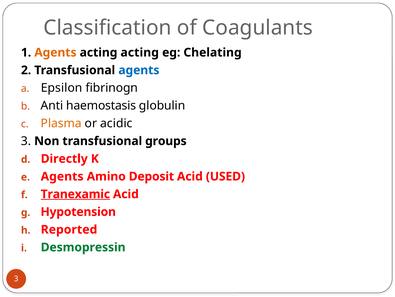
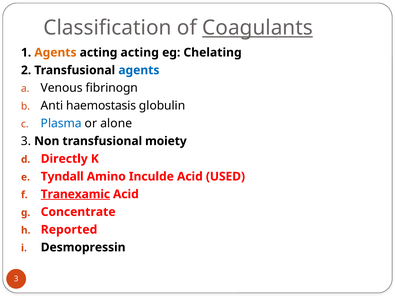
Coagulants underline: none -> present (258, 28)
Epsilon: Epsilon -> Venous (62, 88)
Plasma colour: orange -> blue (61, 123)
acidic: acidic -> alone (116, 123)
groups: groups -> moiety (166, 141)
Agents: Agents -> Tyndall (62, 176)
Deposit: Deposit -> Inculde (151, 176)
Hypotension: Hypotension -> Concentrate (78, 211)
Desmopressin colour: green -> black (83, 247)
